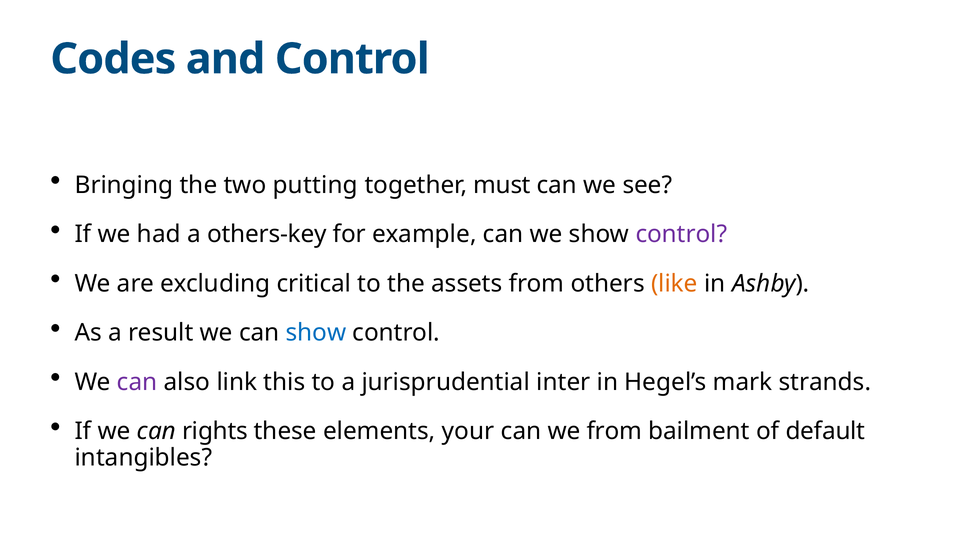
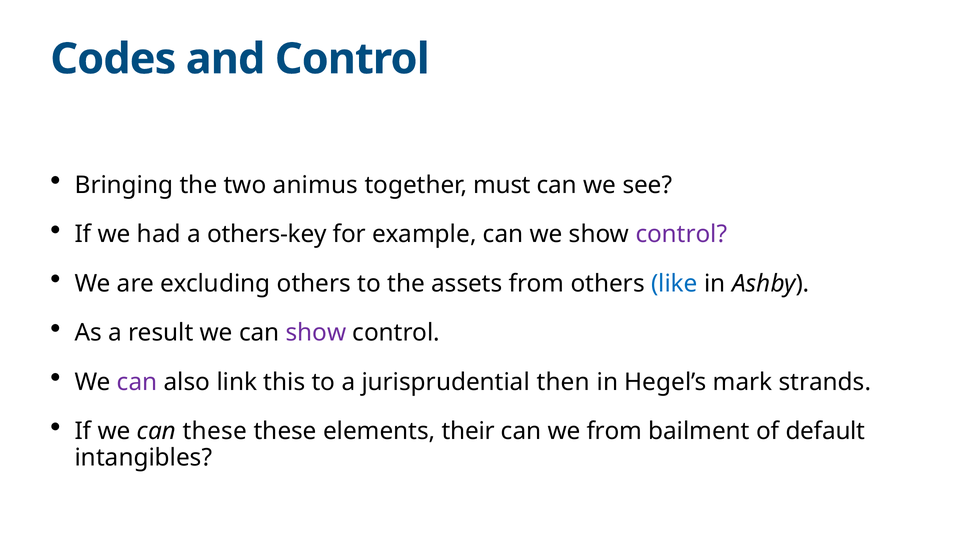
putting: putting -> animus (315, 185)
excluding critical: critical -> others (314, 284)
like colour: orange -> blue (674, 284)
show colour: blue -> purple (316, 333)
inter: inter -> then (563, 382)
can rights: rights -> these (215, 431)
your: your -> their (468, 431)
